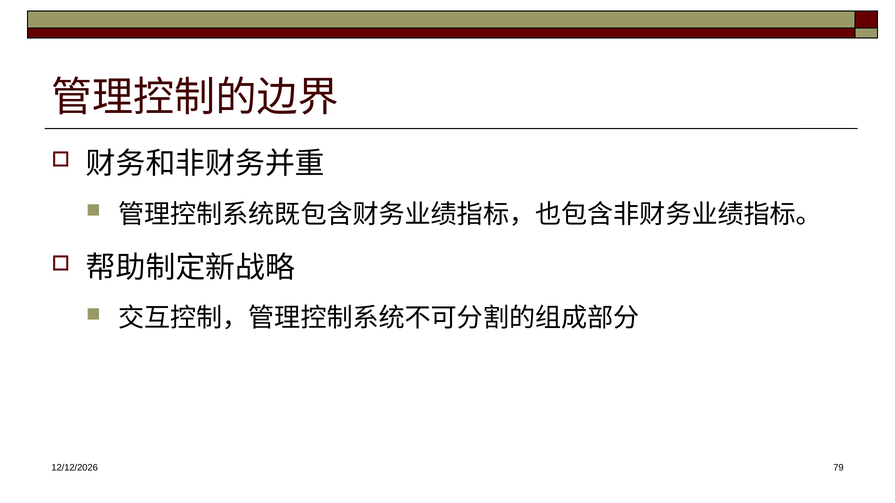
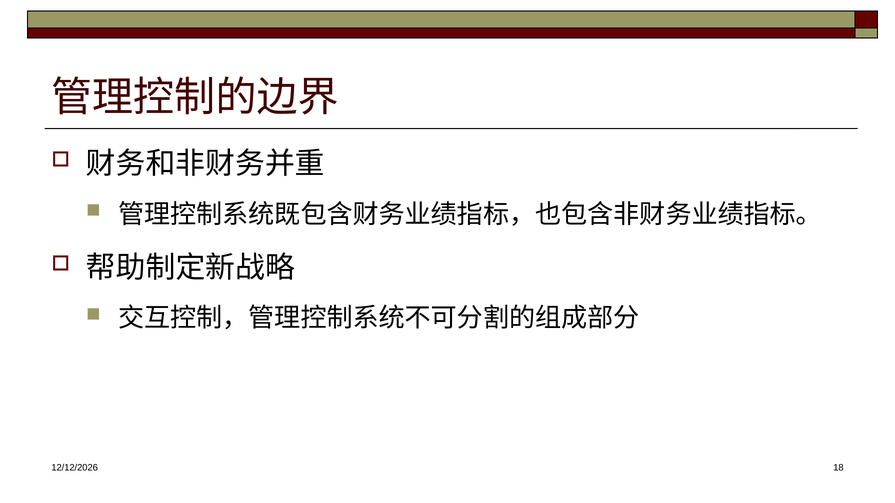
79: 79 -> 18 (838, 468)
